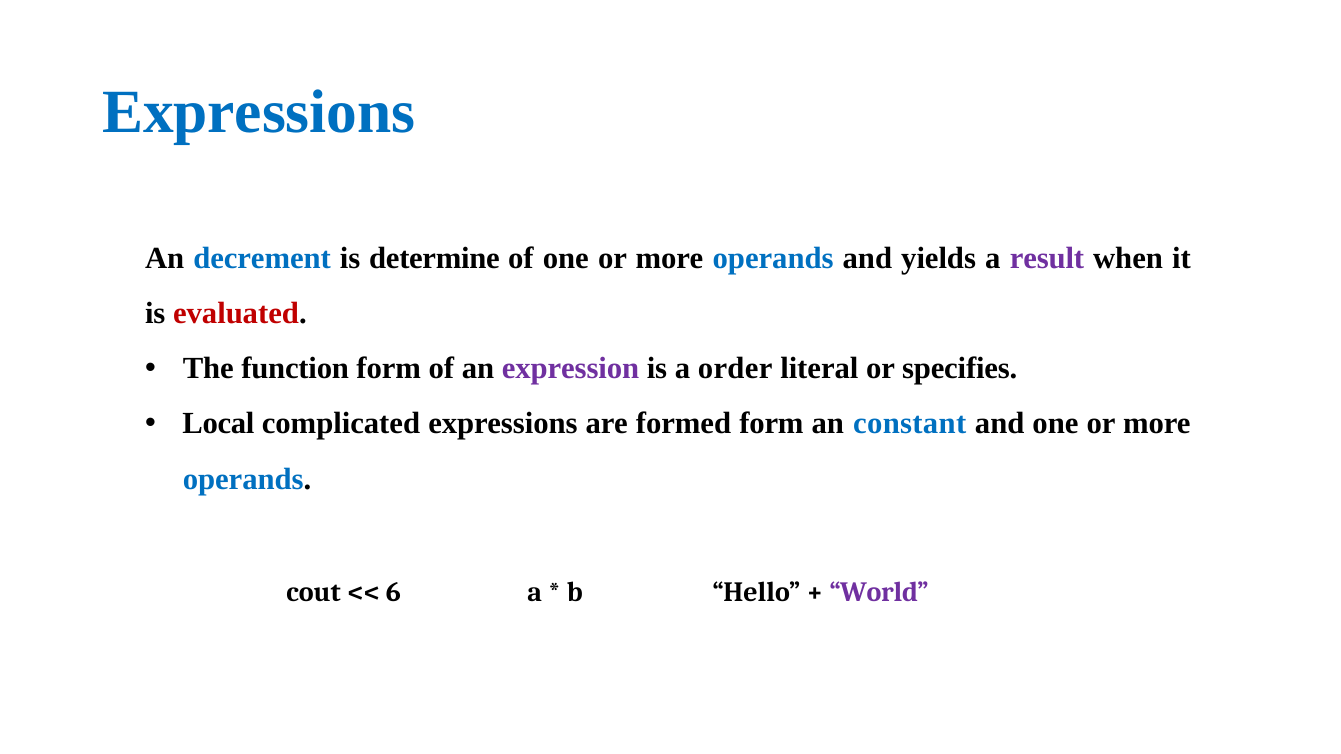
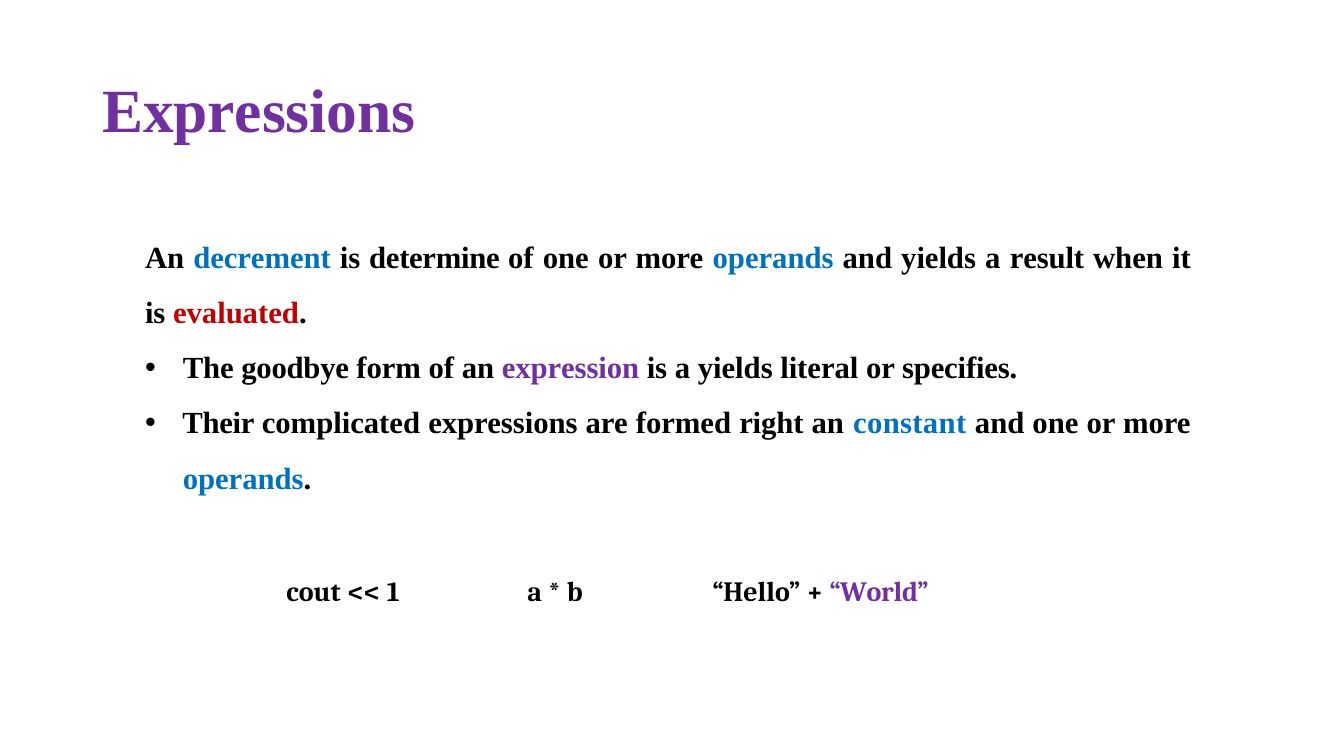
Expressions colour: blue -> purple (259, 113)
result colour: purple -> black (1047, 258)
function: function -> goodbye (295, 369)
a order: order -> yields (735, 369)
Local: Local -> Their (218, 424)
formed form: form -> right (771, 424)
6: 6 -> 1 (393, 592)
